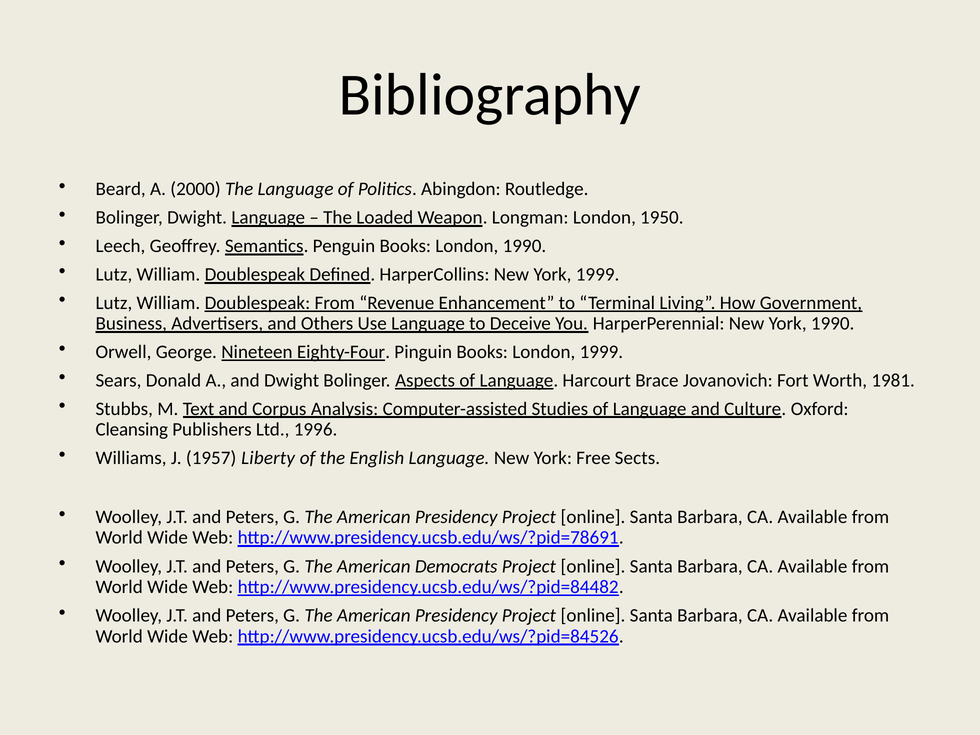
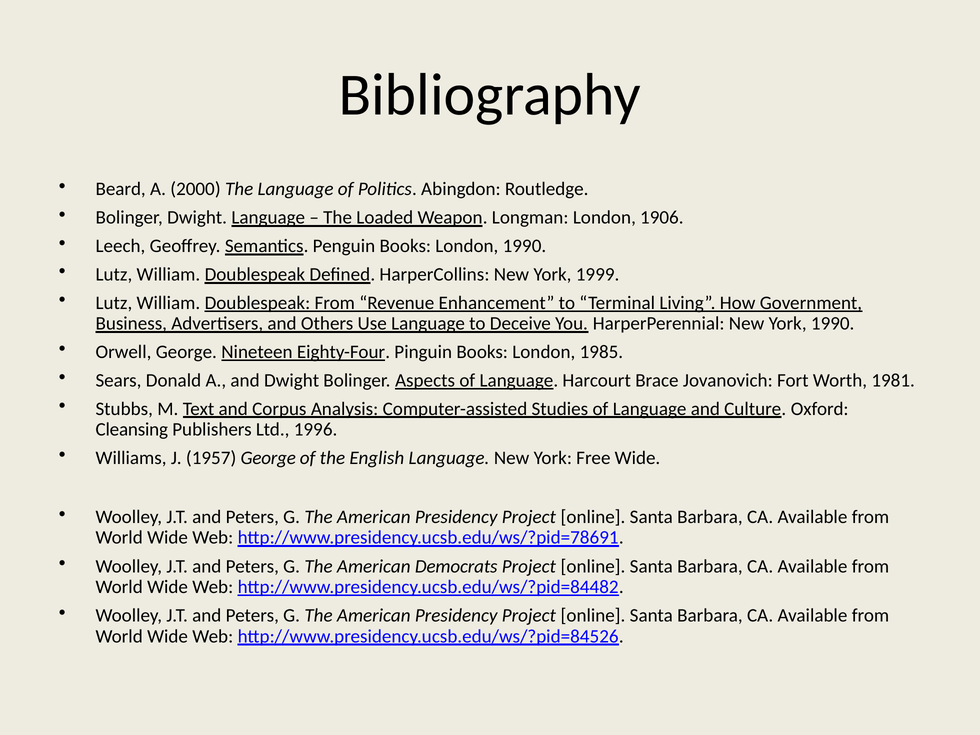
1950: 1950 -> 1906 (662, 218)
London 1999: 1999 -> 1985 (601, 352)
1957 Liberty: Liberty -> George (268, 458)
Free Sects: Sects -> Wide (638, 458)
